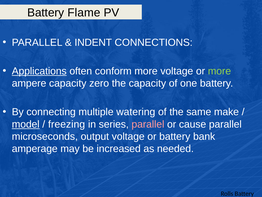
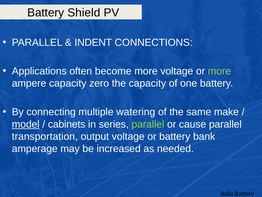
Flame: Flame -> Shield (84, 13)
Applications underline: present -> none (39, 71)
conform: conform -> become (113, 71)
freezing: freezing -> cabinets (67, 124)
parallel colour: pink -> light green (148, 124)
microseconds: microseconds -> transportation (45, 136)
